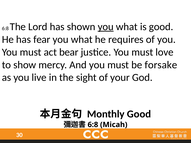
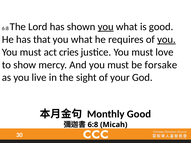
fear: fear -> that (42, 39)
you underline: none -> present (166, 39)
bear: bear -> cries (69, 52)
